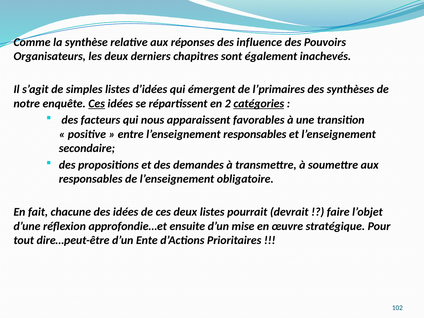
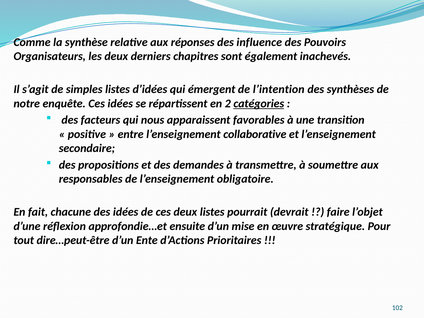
l’primaires: l’primaires -> l’intention (279, 89)
Ces underline: present -> none (97, 104)
l’enseignement responsables: responsables -> collaborative (255, 134)
